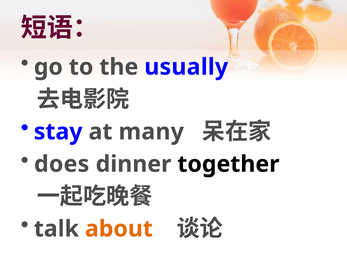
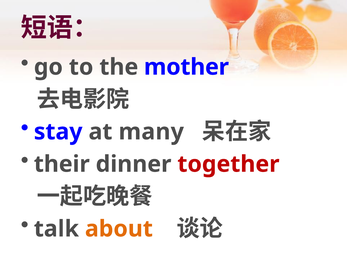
usually: usually -> mother (186, 67)
does: does -> their (62, 164)
together colour: black -> red (228, 164)
